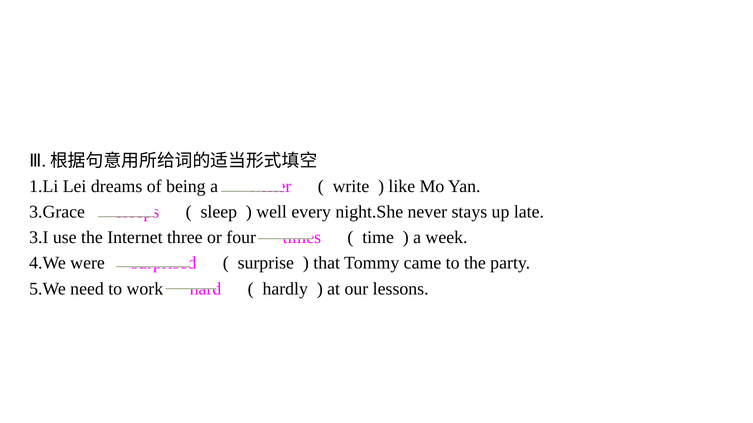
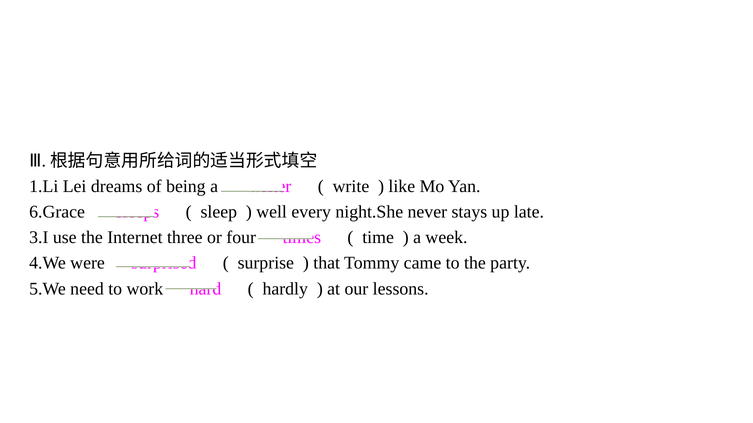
3.Grace: 3.Grace -> 6.Grace (57, 212)
